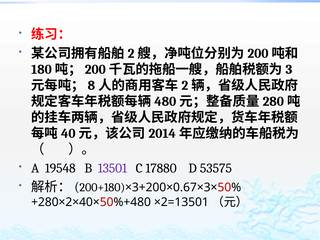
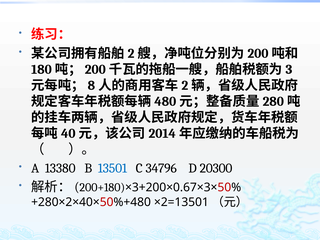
19548: 19548 -> 13380 (60, 168)
13501 colour: purple -> blue (112, 168)
17880: 17880 -> 34796 (161, 168)
53575: 53575 -> 20300 (216, 168)
